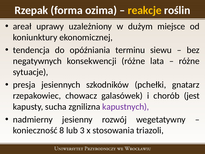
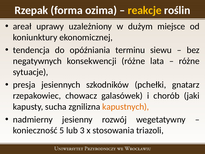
jest: jest -> jaki (192, 96)
kapustnych colour: purple -> orange (126, 107)
8: 8 -> 5 (62, 130)
